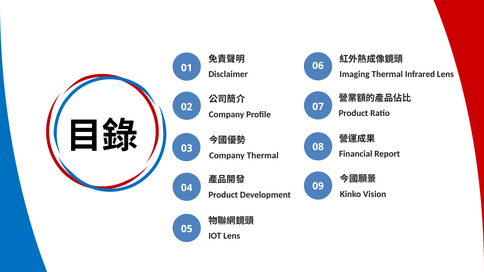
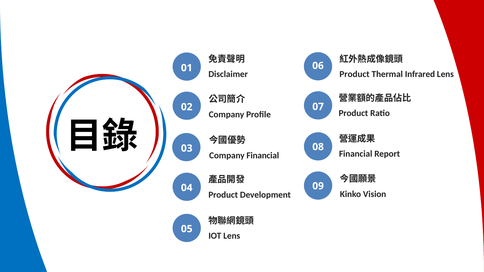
Imaging: Imaging -> Product (355, 74)
Company Thermal: Thermal -> Financial (263, 156)
